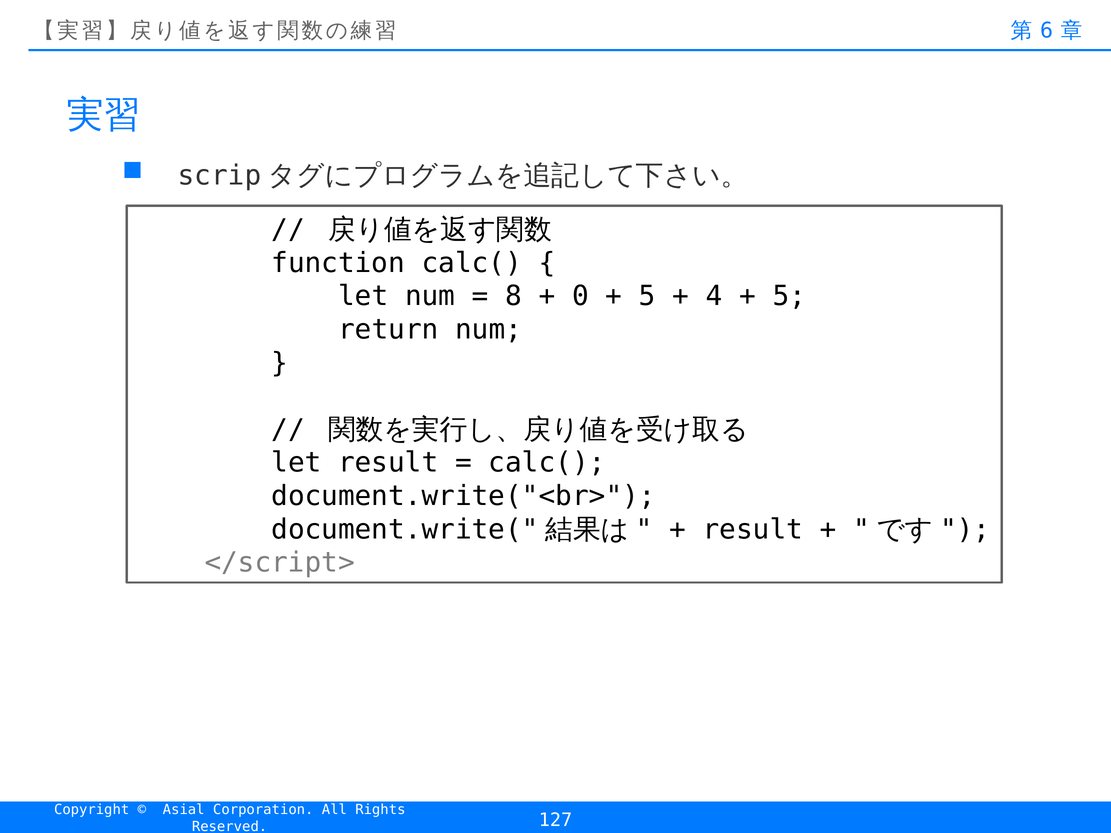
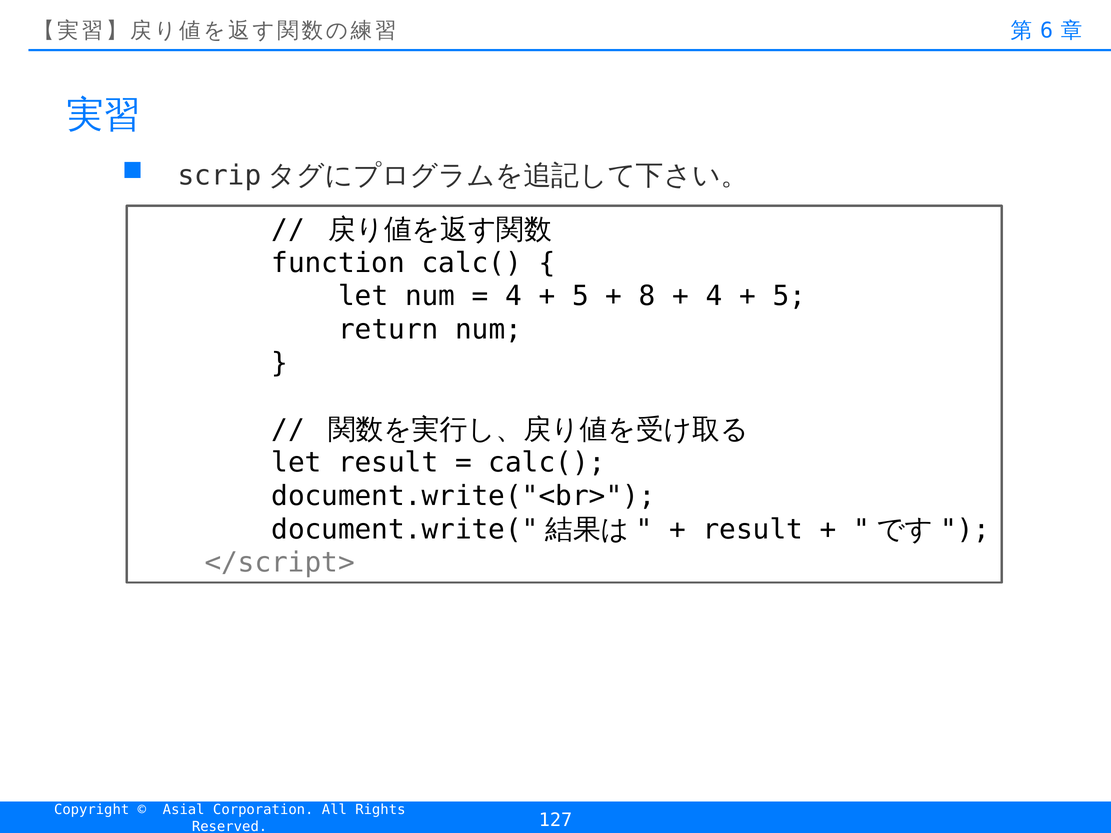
8: 8 -> 4 (514, 296)
0: 0 -> 5 (581, 296)
5: 5 -> 8 (647, 296)
